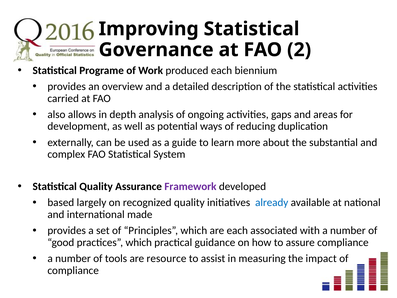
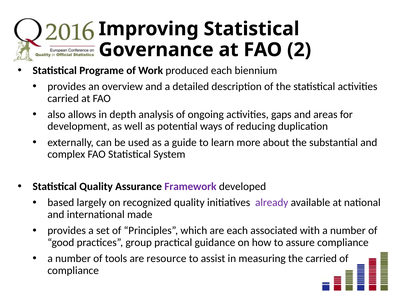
already colour: blue -> purple (272, 202)
practices which: which -> group (139, 242)
the impact: impact -> carried (321, 258)
